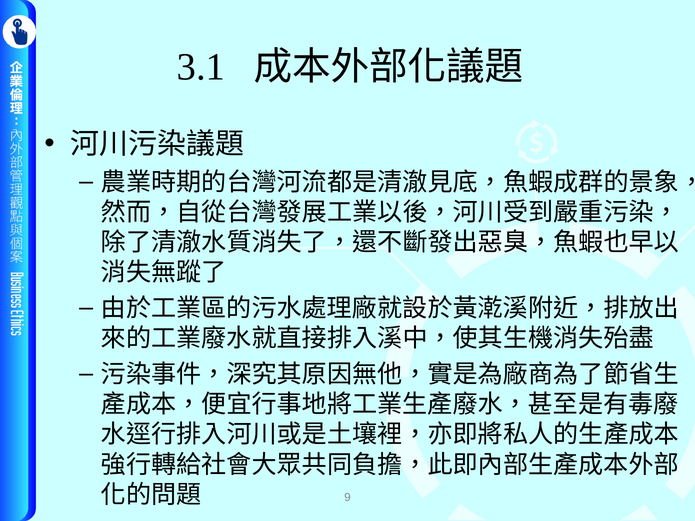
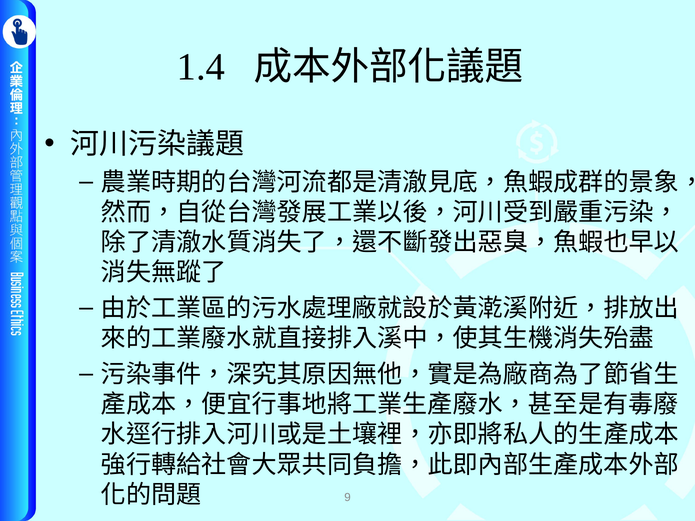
3.1: 3.1 -> 1.4 (201, 67)
